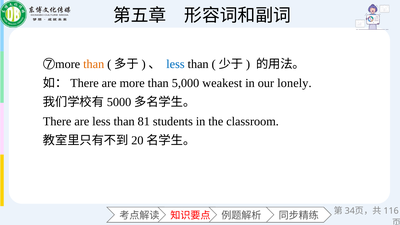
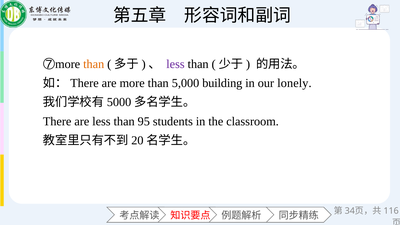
less colour: blue -> purple (175, 64)
weakest: weakest -> building (222, 83)
81: 81 -> 95 (144, 121)
